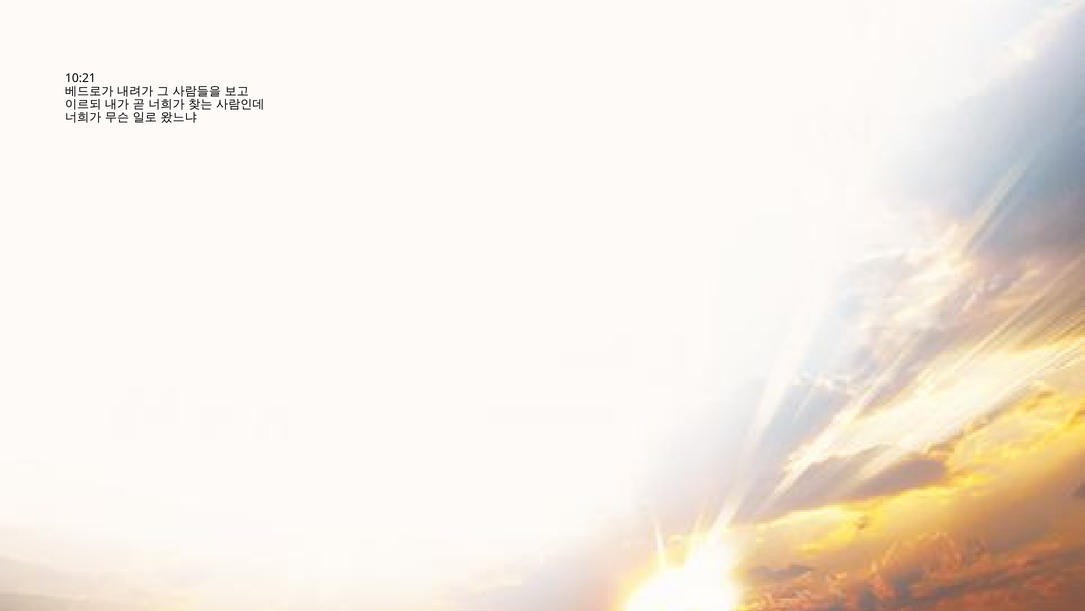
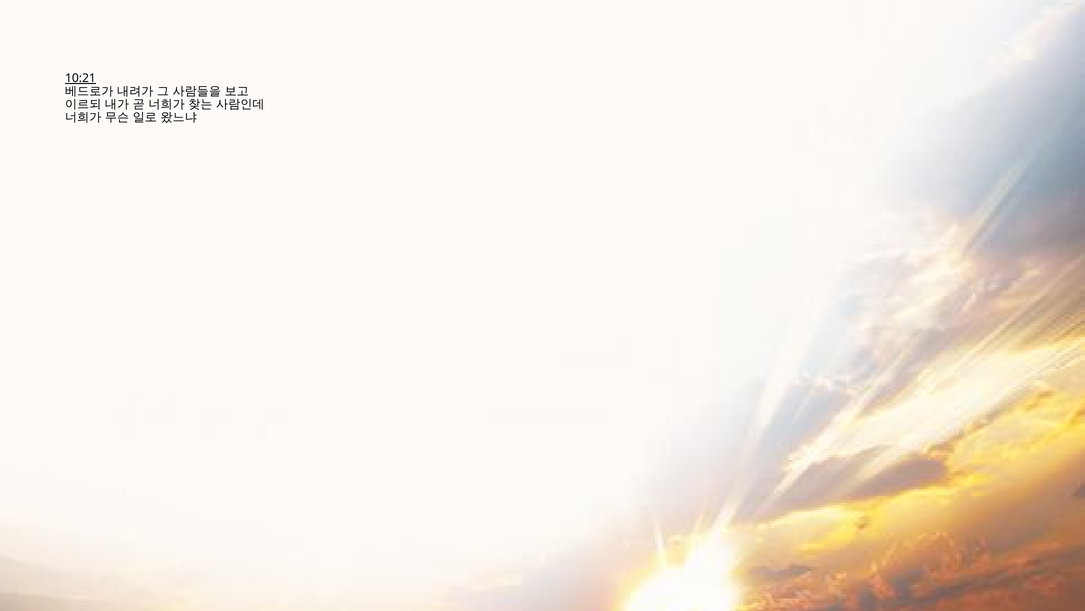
10:21 underline: none -> present (80, 78)
